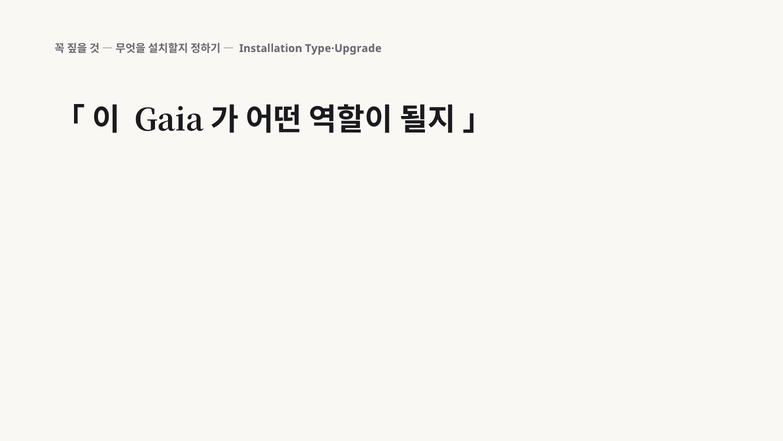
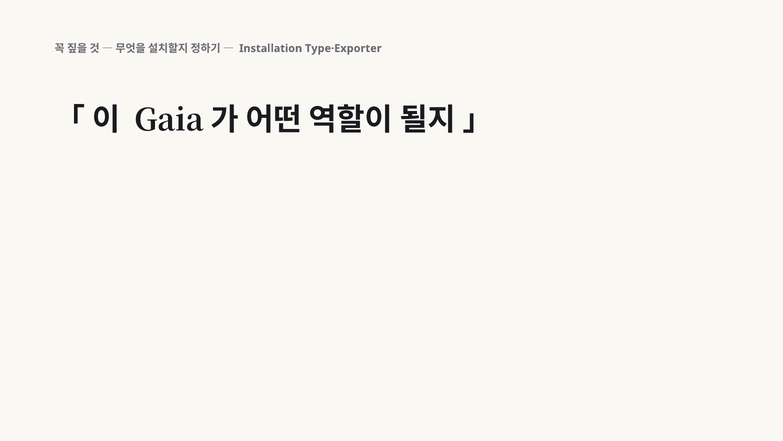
Type·Upgrade: Type·Upgrade -> Type·Exporter (343, 48)
